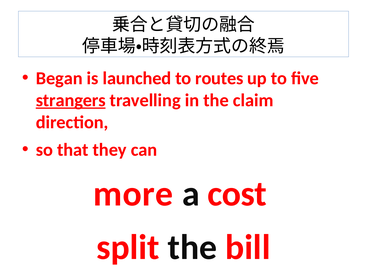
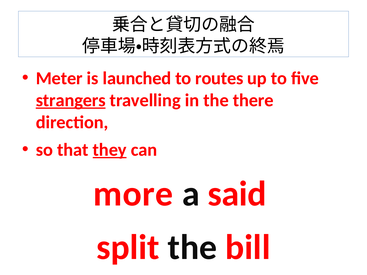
Began: Began -> Meter (59, 78)
claim: claim -> there (253, 100)
they underline: none -> present (110, 150)
cost: cost -> said (237, 194)
